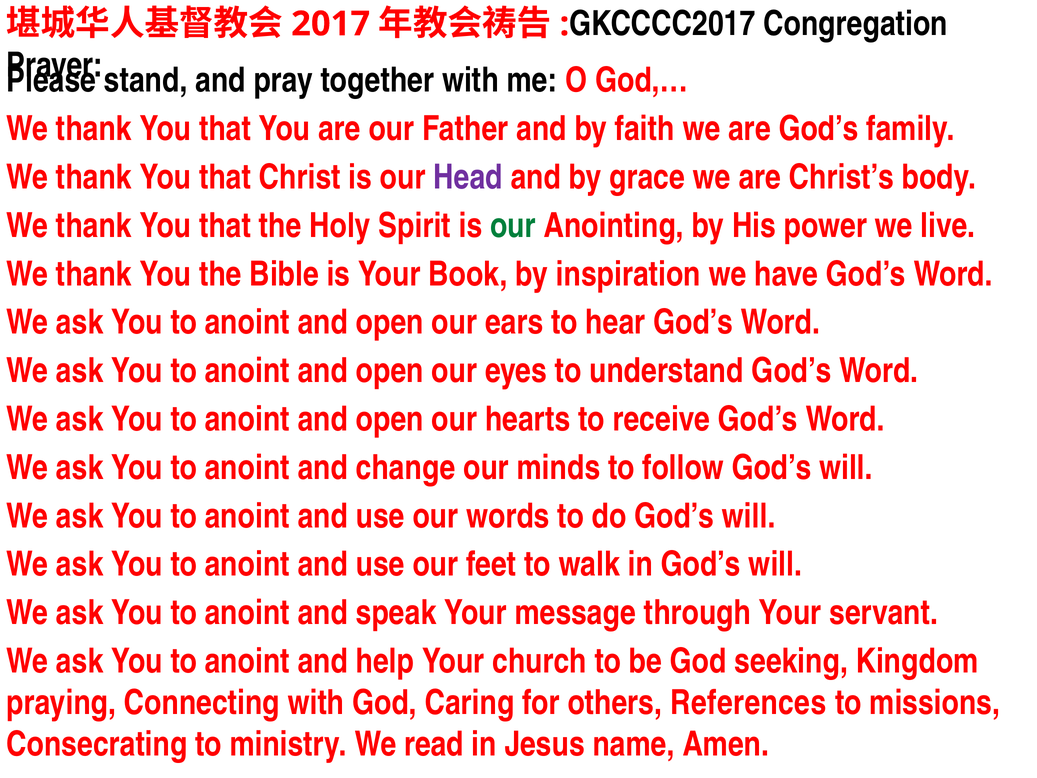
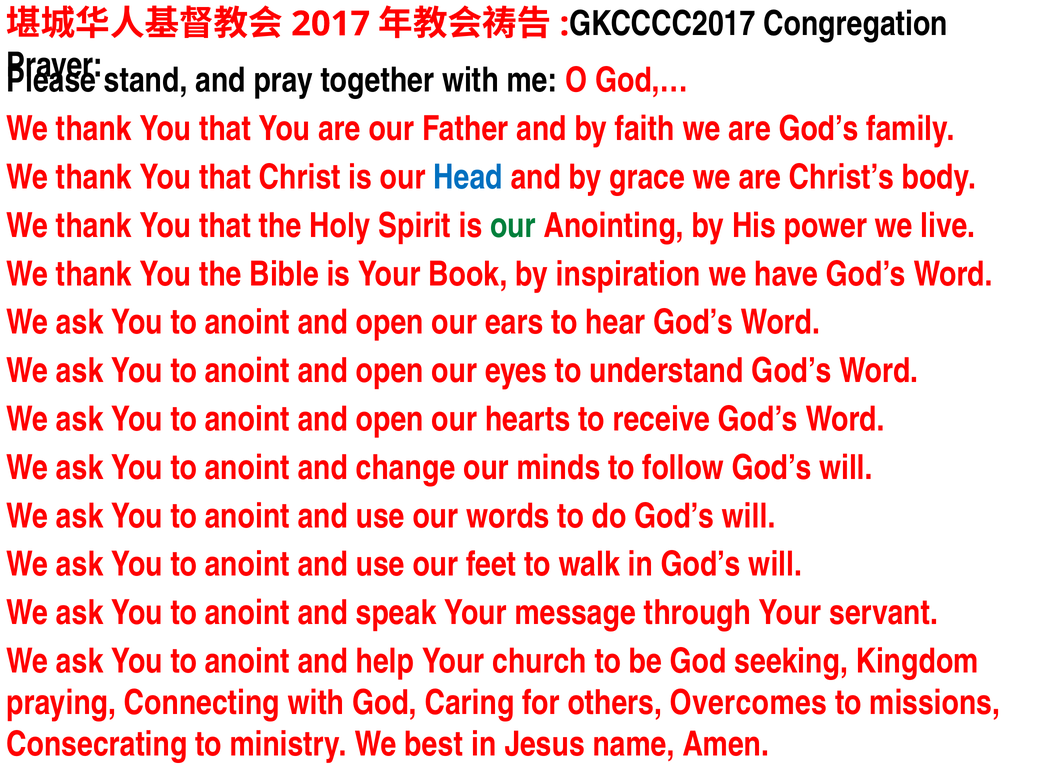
Head colour: purple -> blue (468, 177)
References: References -> Overcomes (748, 703)
read: read -> best (434, 744)
